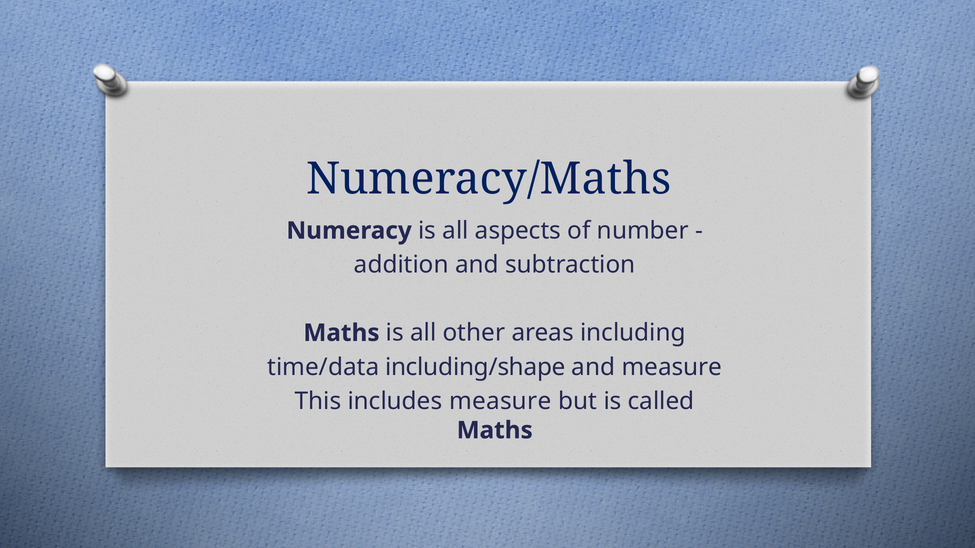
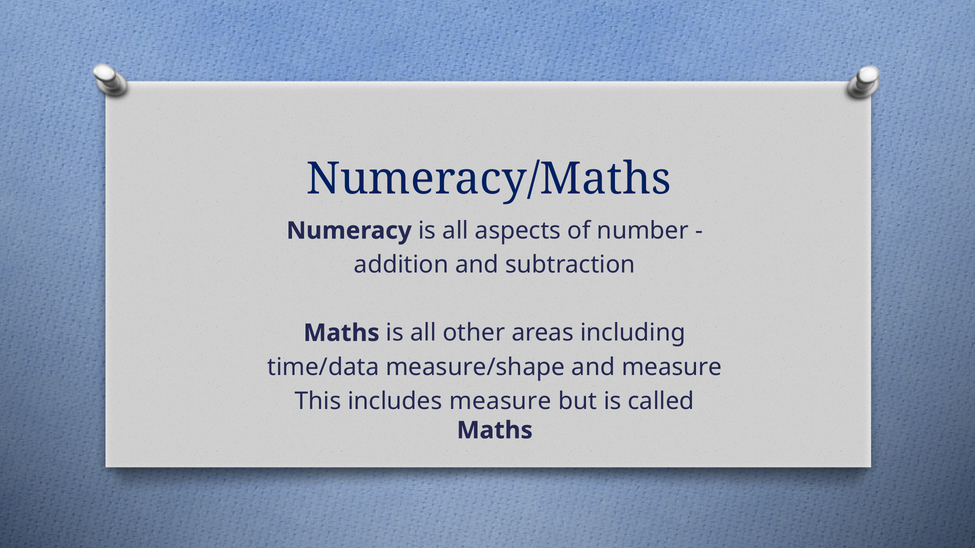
including/shape: including/shape -> measure/shape (475, 367)
